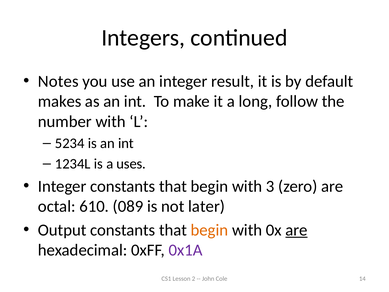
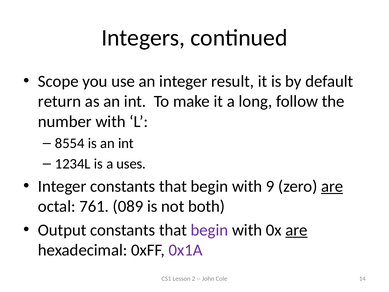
Notes: Notes -> Scope (58, 81)
makes: makes -> return (60, 101)
5234: 5234 -> 8554 (70, 143)
3: 3 -> 9 (270, 186)
are underline: none -> present (332, 186)
610: 610 -> 761 (94, 206)
later: later -> both (207, 206)
begin colour: orange -> purple (209, 230)
